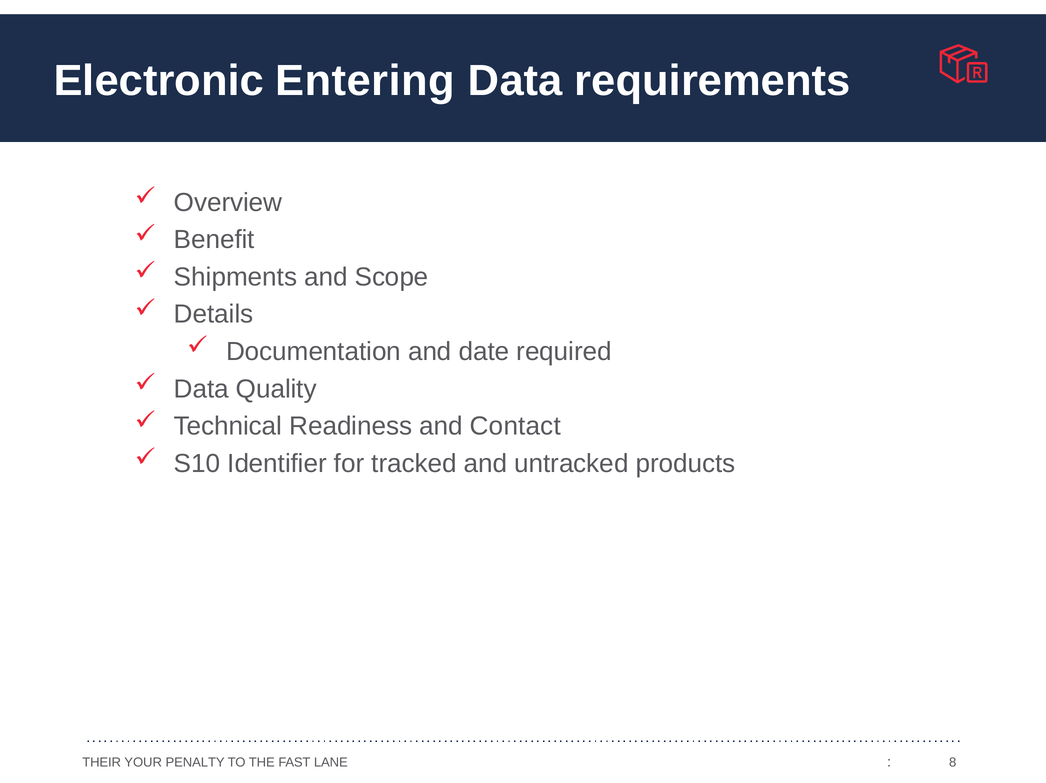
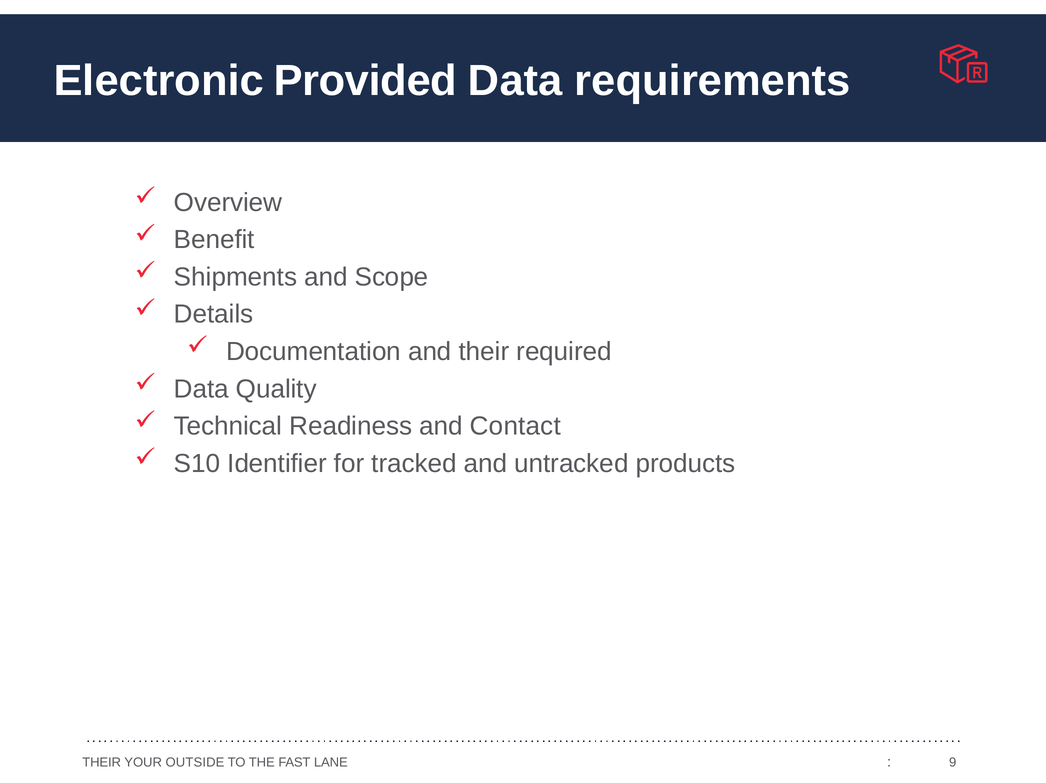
Entering: Entering -> Provided (365, 81)
and date: date -> their (484, 352)
PENALTY: PENALTY -> OUTSIDE (195, 763)
8: 8 -> 9 (953, 763)
